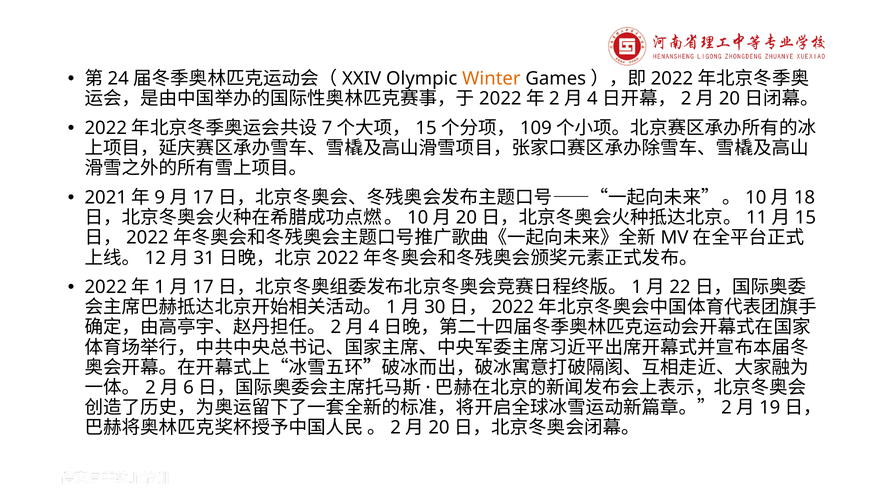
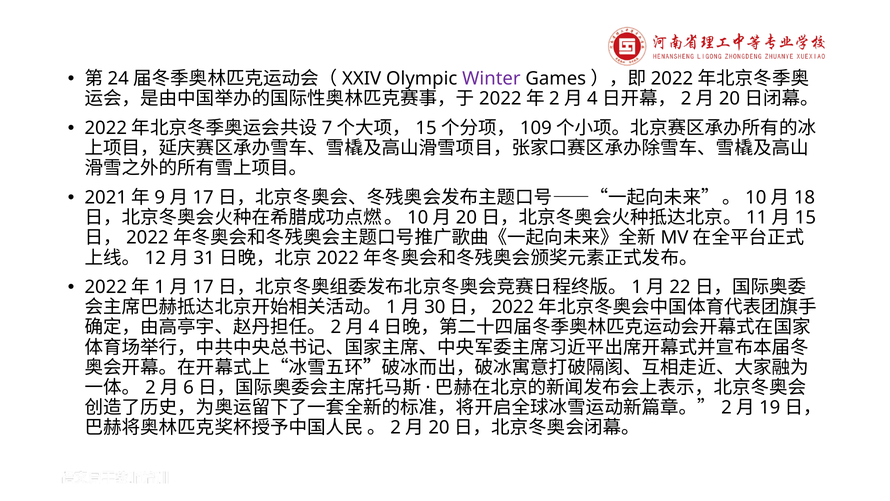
Winter colour: orange -> purple (491, 79)
